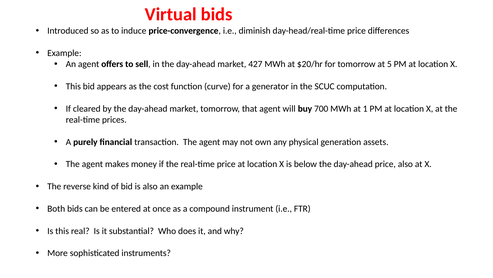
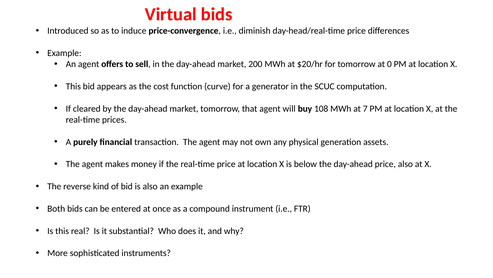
427: 427 -> 200 (255, 64)
5: 5 -> 0 (389, 64)
700: 700 -> 108 (321, 108)
1: 1 -> 7 (365, 108)
